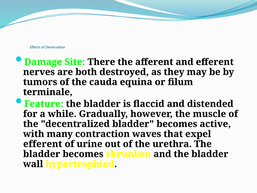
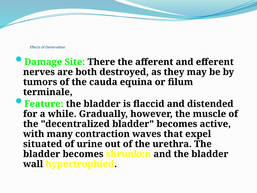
efferent: efferent -> situated (43, 144)
